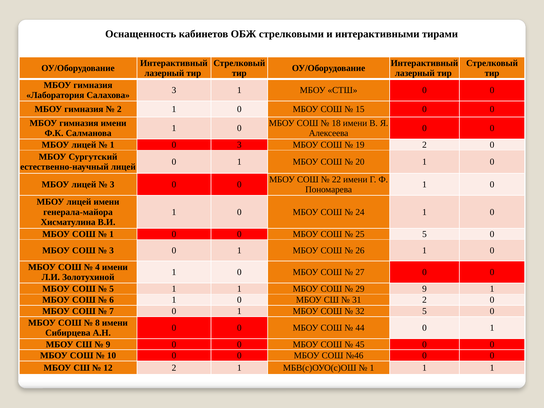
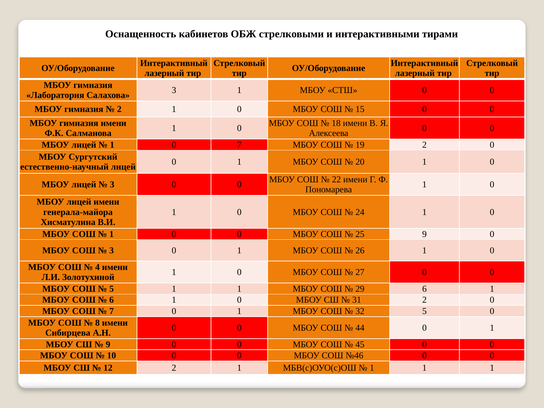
0 3: 3 -> 7 (239, 145)
25 5: 5 -> 9 (425, 234)
29 9: 9 -> 6 (425, 289)
